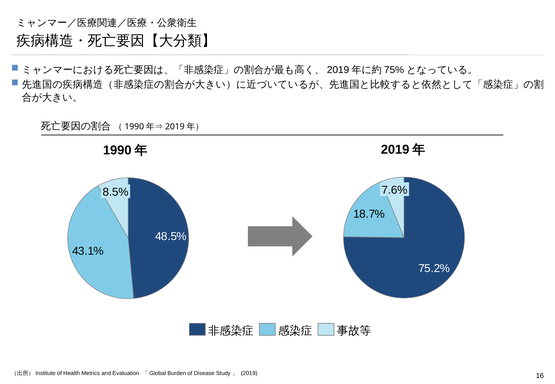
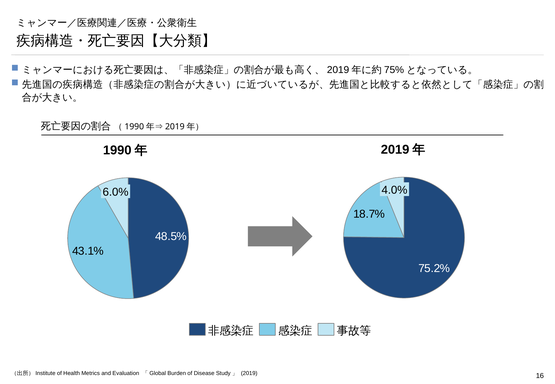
7.6%: 7.6% -> 4.0% (394, 190)
8.5%: 8.5% -> 6.0% (116, 192)
